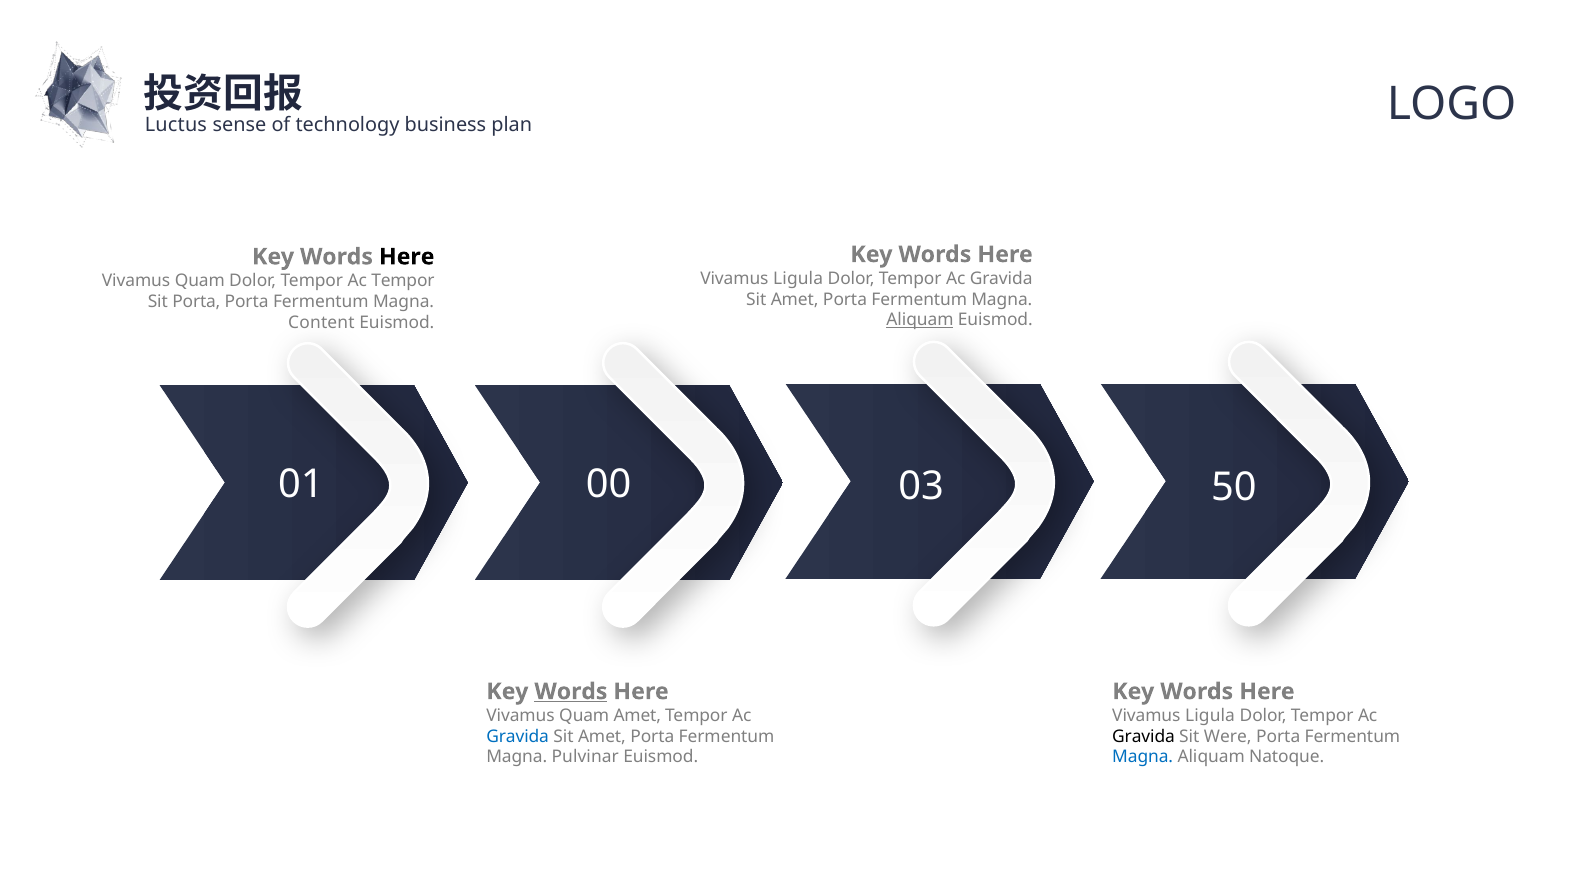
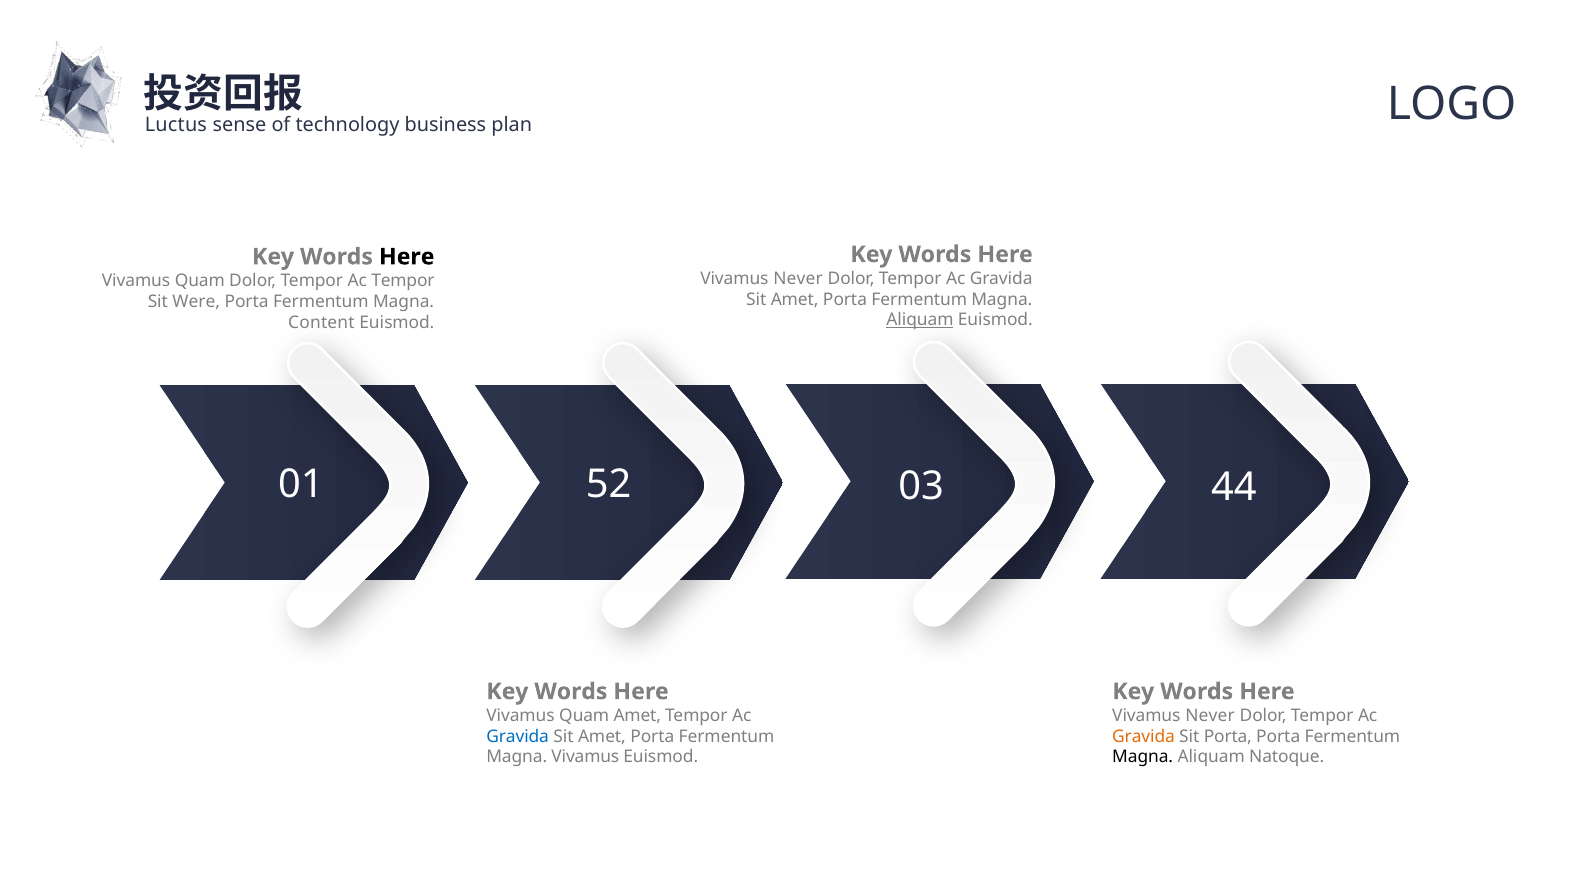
Ligula: Ligula -> Never (798, 278)
Sit Porta: Porta -> Were (196, 302)
00: 00 -> 52 (609, 484)
50: 50 -> 44 (1234, 487)
Words underline: present -> none (571, 691)
Ligula: Ligula -> Never (1210, 715)
Gravida colour: black -> orange (1144, 736)
Sit Were: Were -> Porta (1228, 736)
Magna Pulvinar: Pulvinar -> Vivamus (585, 757)
Magna colour: blue -> black (1143, 757)
